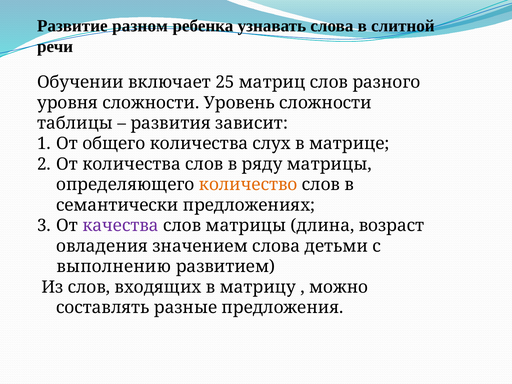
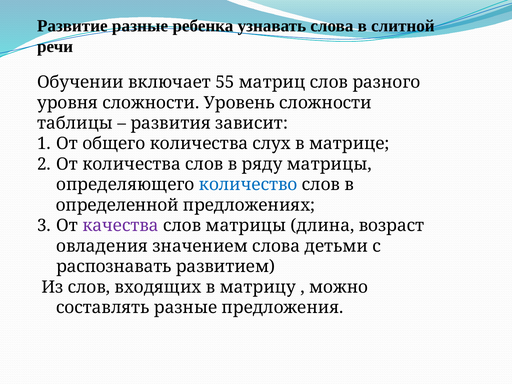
Развитие разном: разном -> разные (140, 26)
25: 25 -> 55 (225, 82)
количество colour: orange -> blue (248, 185)
семантически: семантически -> определенной (117, 205)
выполнению: выполнению -> распознавать (114, 267)
